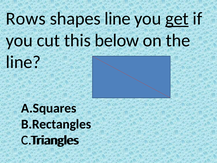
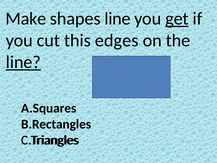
Rows: Rows -> Make (26, 19)
below: below -> edges (117, 40)
line underline: none -> present (23, 62)
